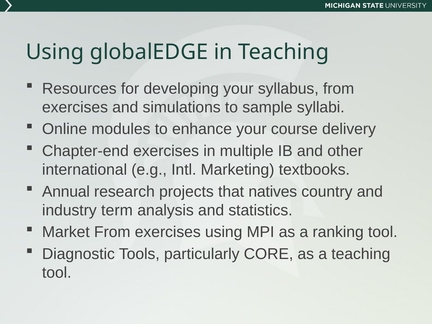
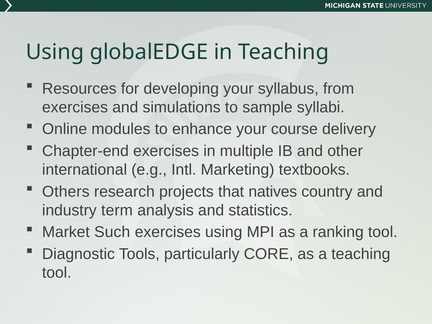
Annual: Annual -> Others (66, 192)
Market From: From -> Such (112, 232)
